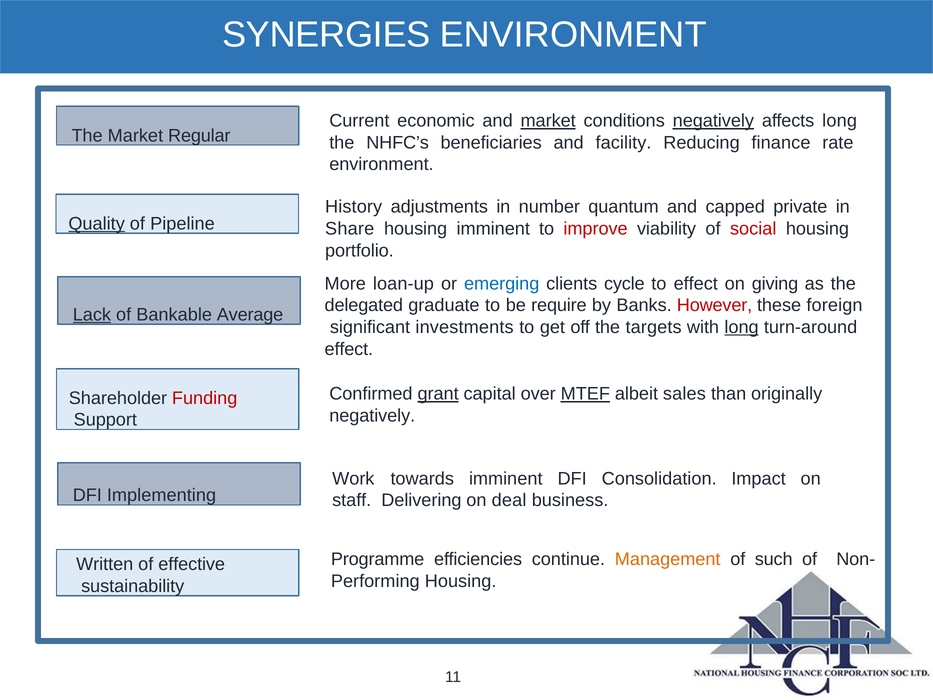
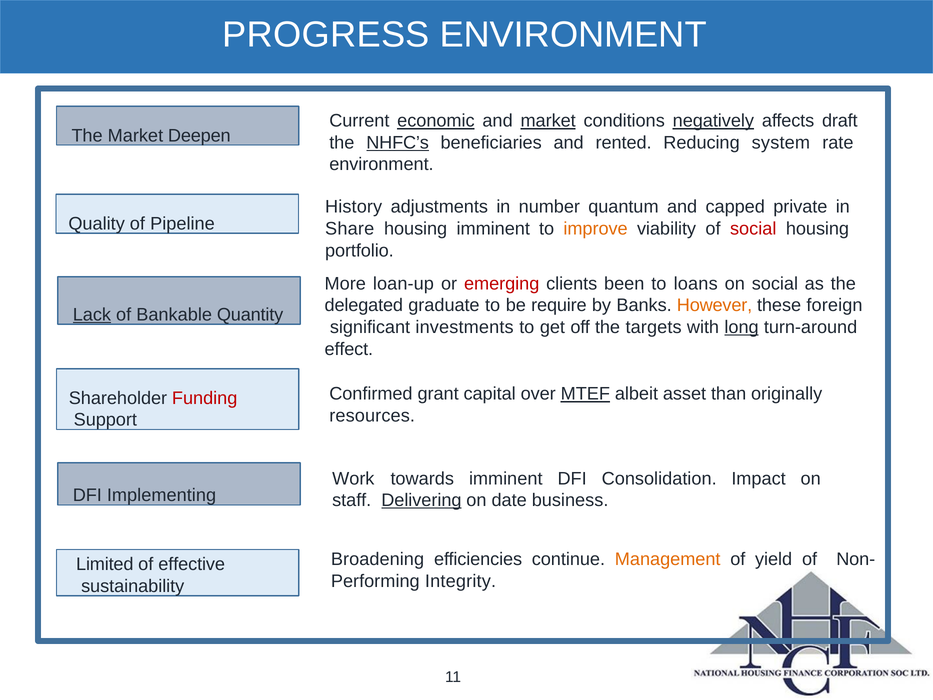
SYNERGIES: SYNERGIES -> PROGRESS (326, 35)
economic underline: none -> present (436, 121)
affects long: long -> draft (840, 121)
Regular: Regular -> Deepen (199, 135)
NHFC’s underline: none -> present (398, 143)
facility: facility -> rented (624, 143)
finance: finance -> system (781, 143)
Quality underline: present -> none (97, 223)
improve colour: red -> orange (596, 229)
emerging colour: blue -> red (502, 284)
cycle: cycle -> been (624, 284)
to effect: effect -> loans (696, 284)
on giving: giving -> social (775, 284)
However colour: red -> orange (715, 305)
Average: Average -> Quantity (250, 314)
grant underline: present -> none (438, 394)
sales: sales -> asset (685, 394)
negatively: negatively -> resources (372, 416)
Delivering underline: none -> present (421, 500)
deal: deal -> date (509, 500)
Programme: Programme -> Broadening (378, 559)
such: such -> yield (774, 559)
Written: Written -> Limited (105, 564)
Performing Housing: Housing -> Integrity (461, 581)
